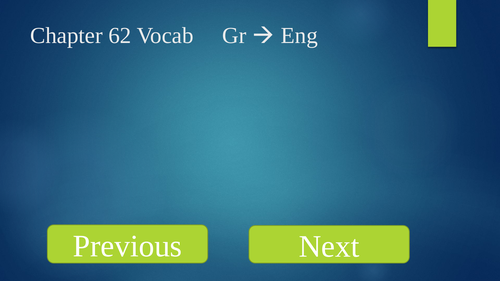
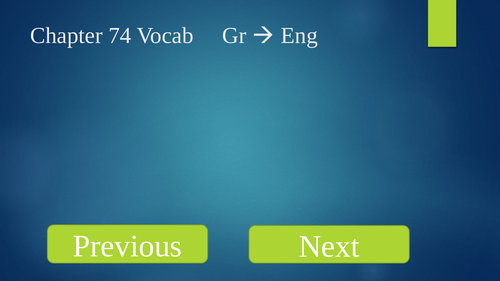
62: 62 -> 74 (120, 36)
